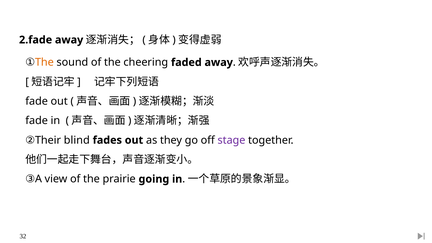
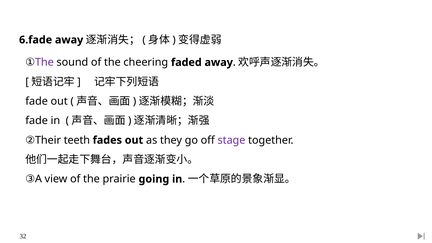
2.fade: 2.fade -> 6.fade (36, 40)
The colour: orange -> purple (44, 62)
blind: blind -> teeth (77, 140)
